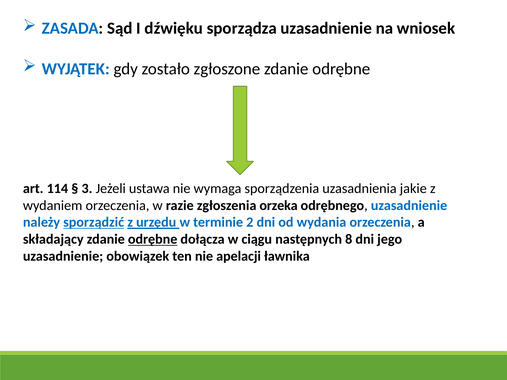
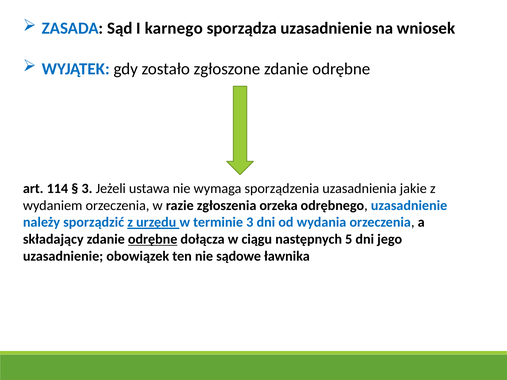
dźwięku: dźwięku -> karnego (174, 28)
sporządzić underline: present -> none (94, 222)
terminie 2: 2 -> 3 (250, 222)
8: 8 -> 5 (349, 239)
apelacji: apelacji -> sądowe (239, 256)
